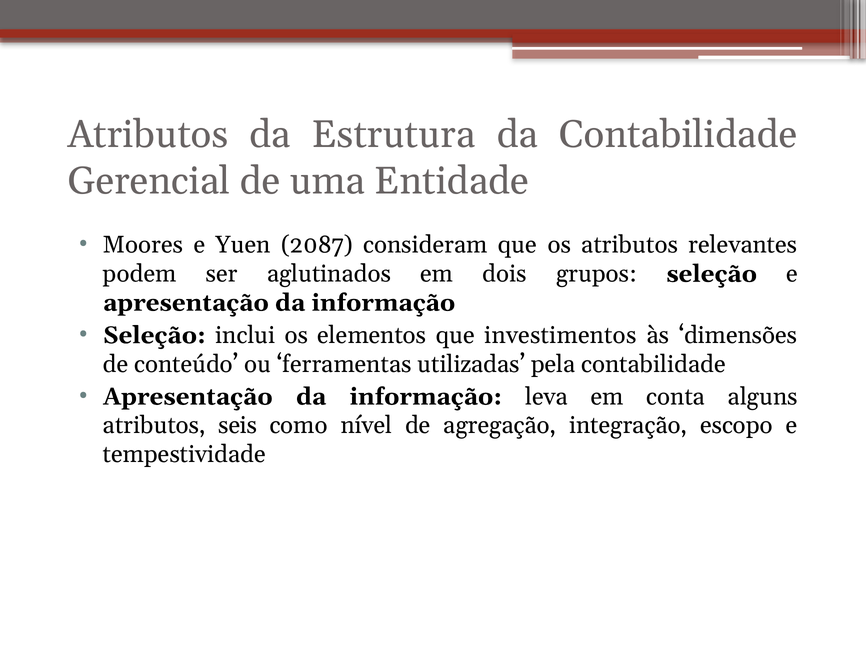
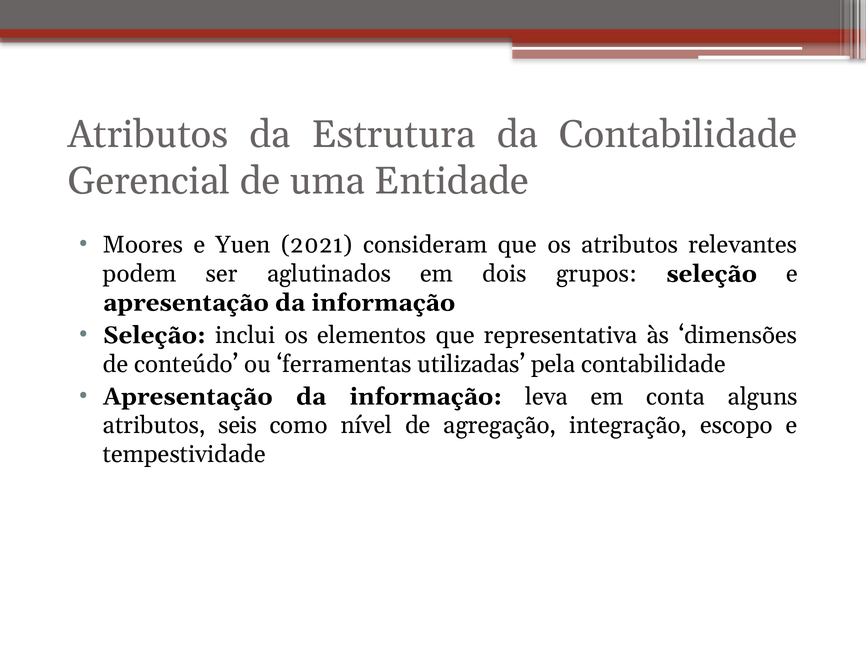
2087: 2087 -> 2021 (317, 245)
investimentos: investimentos -> representativa (561, 336)
